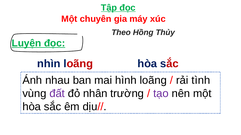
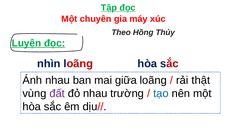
hình: hình -> giữa (126, 81)
tình: tình -> thật (201, 81)
đỏ nhân: nhân -> nhau (95, 94)
tạo colour: purple -> blue (161, 94)
